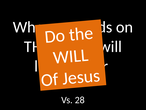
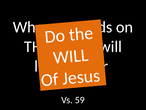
28: 28 -> 59 (80, 100)
